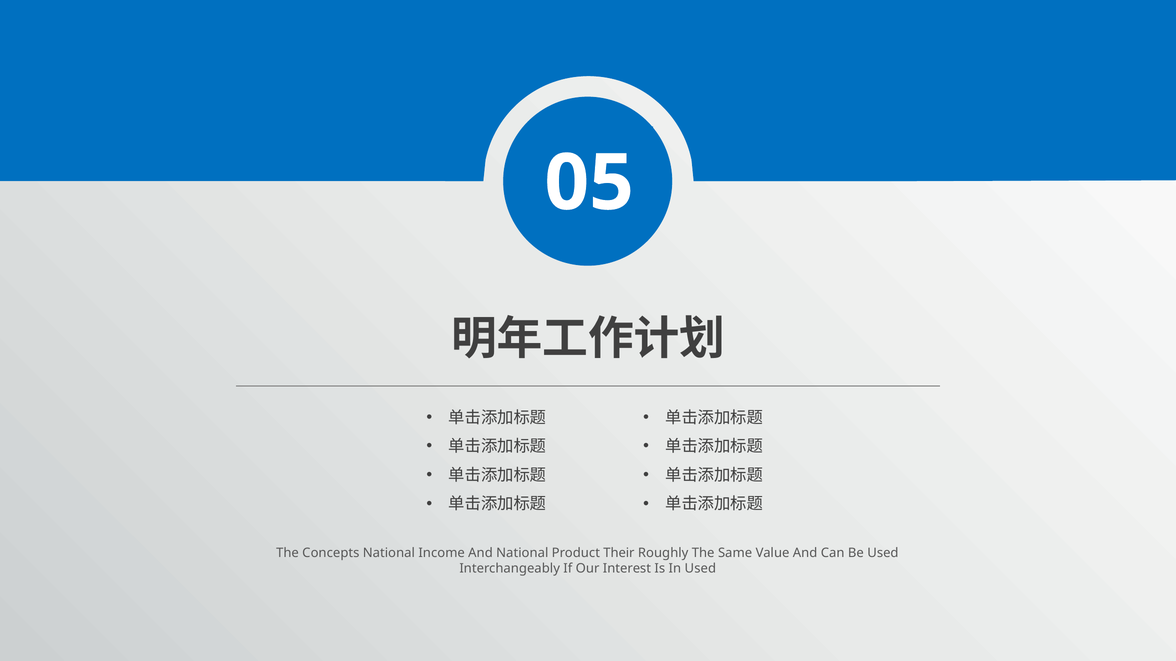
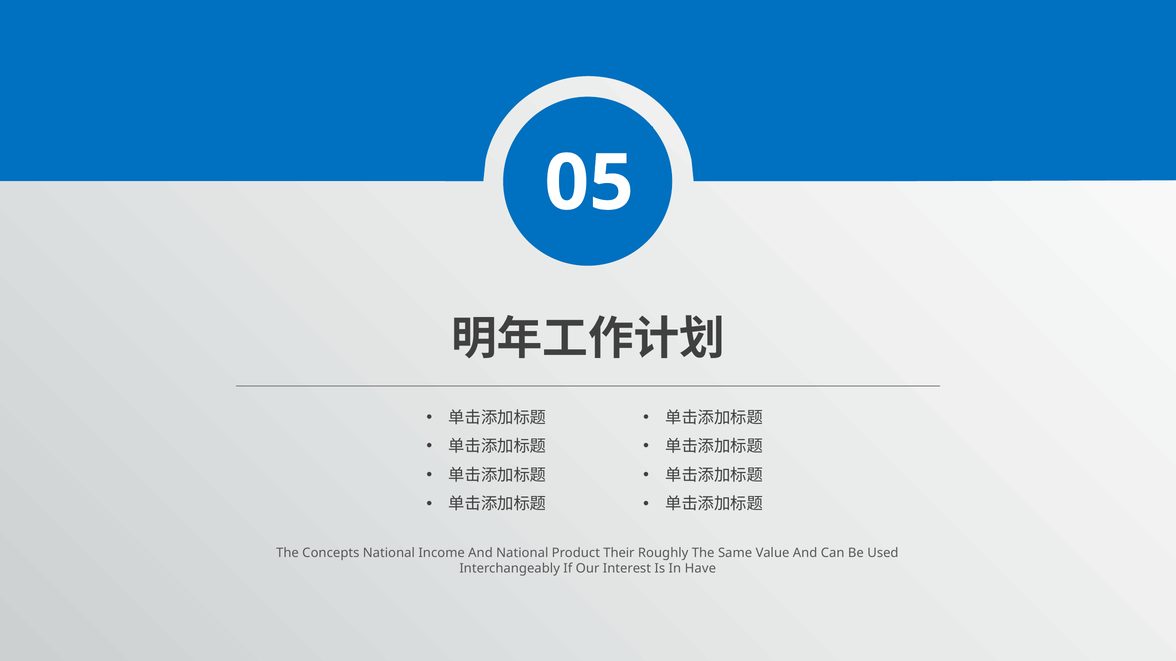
In Used: Used -> Have (700, 569)
